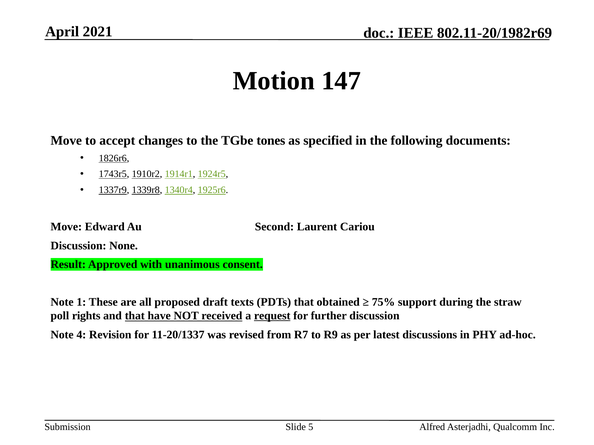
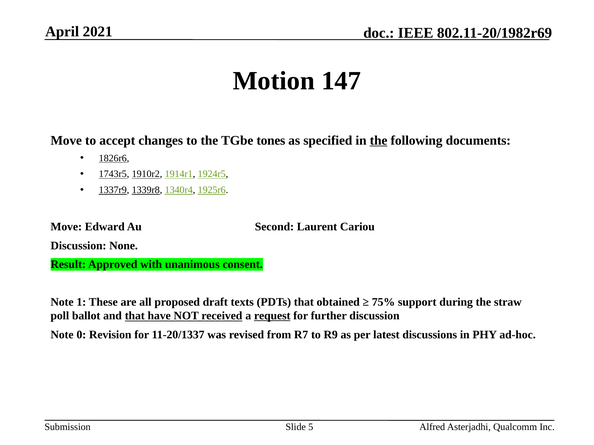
the underline: none -> present (379, 141)
rights: rights -> ballot (86, 316)
4: 4 -> 0 (81, 335)
